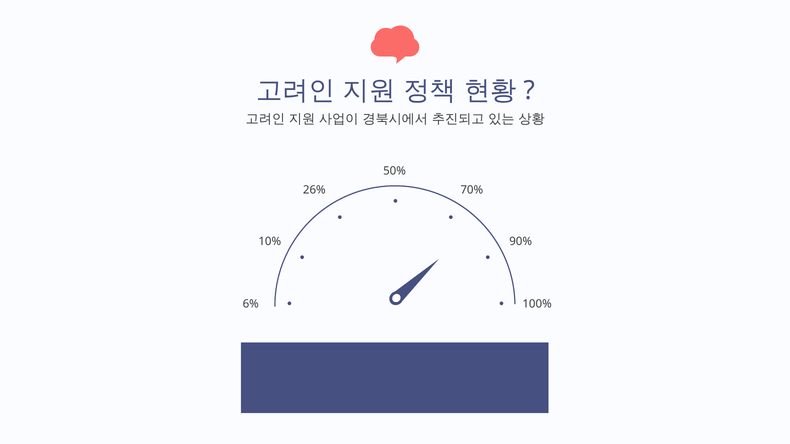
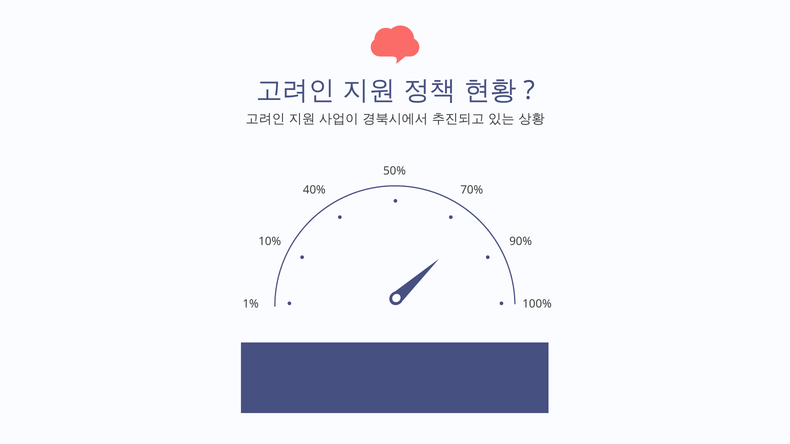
26%: 26% -> 40% (314, 190)
6%: 6% -> 1% (251, 304)
